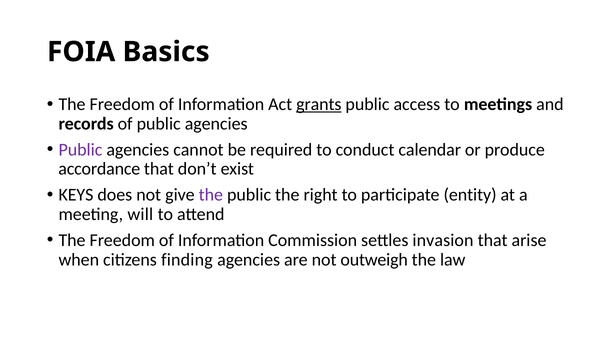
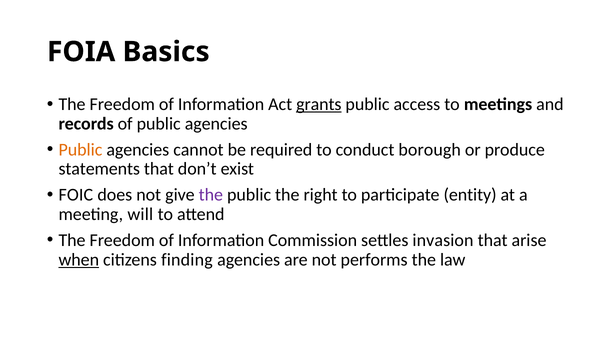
Public colour: purple -> orange (80, 149)
calendar: calendar -> borough (430, 149)
accordance: accordance -> statements (99, 169)
KEYS: KEYS -> FOIC (76, 195)
when underline: none -> present (79, 259)
outweigh: outweigh -> performs (374, 259)
